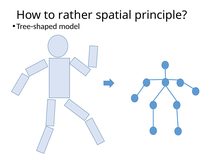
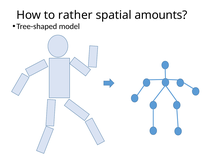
principle: principle -> amounts (161, 15)
